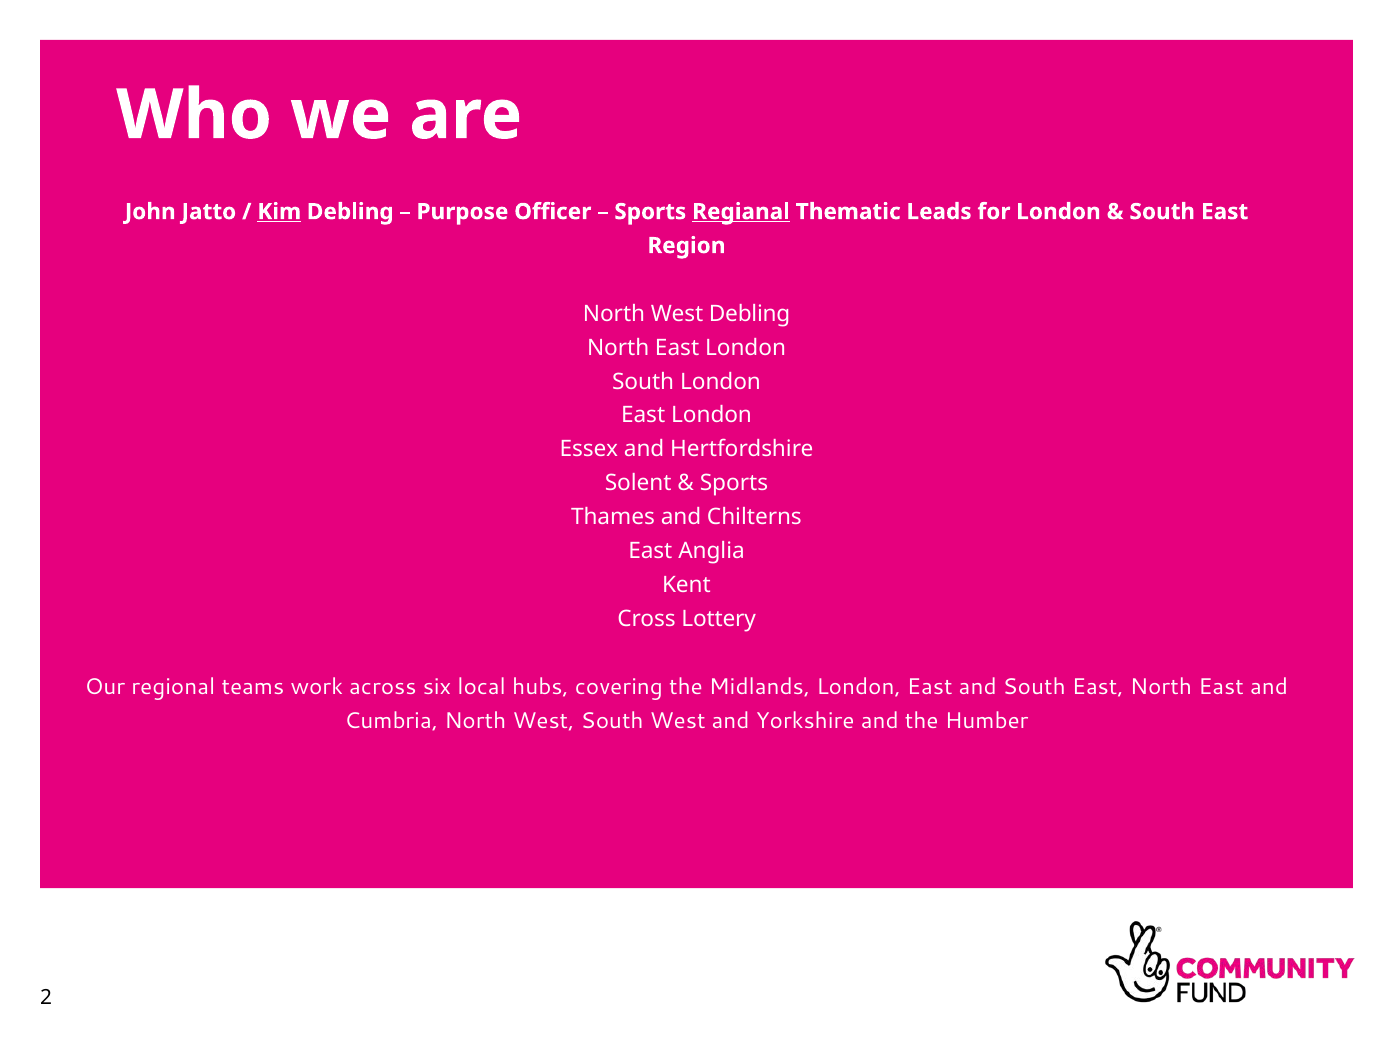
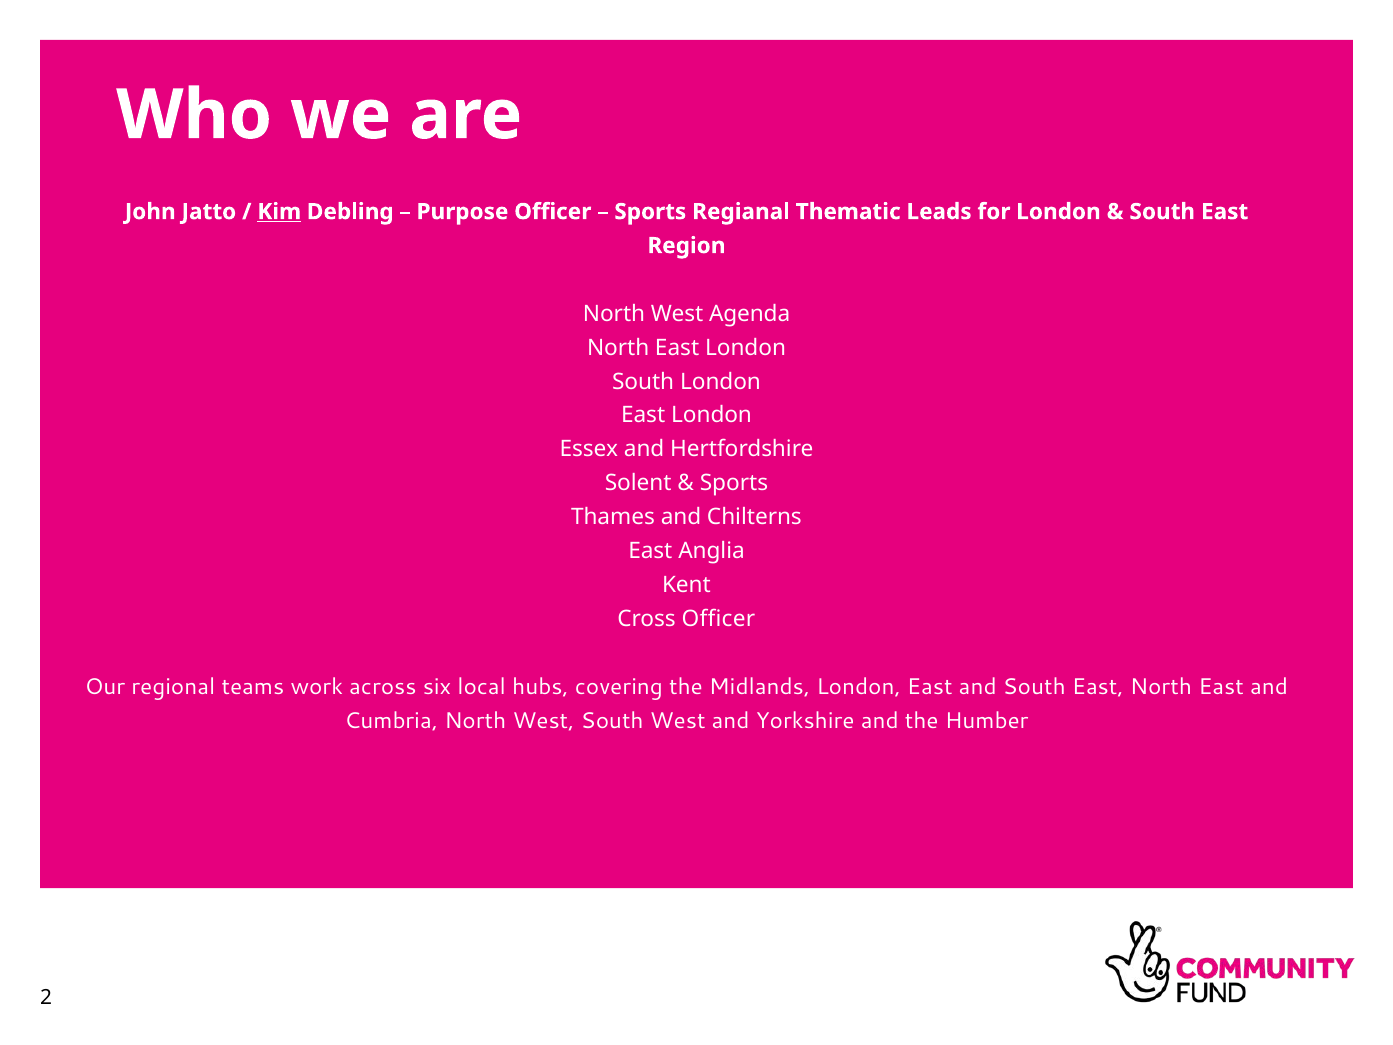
Regianal underline: present -> none (741, 212)
West Debling: Debling -> Agenda (750, 314)
Cross Lottery: Lottery -> Officer (718, 619)
